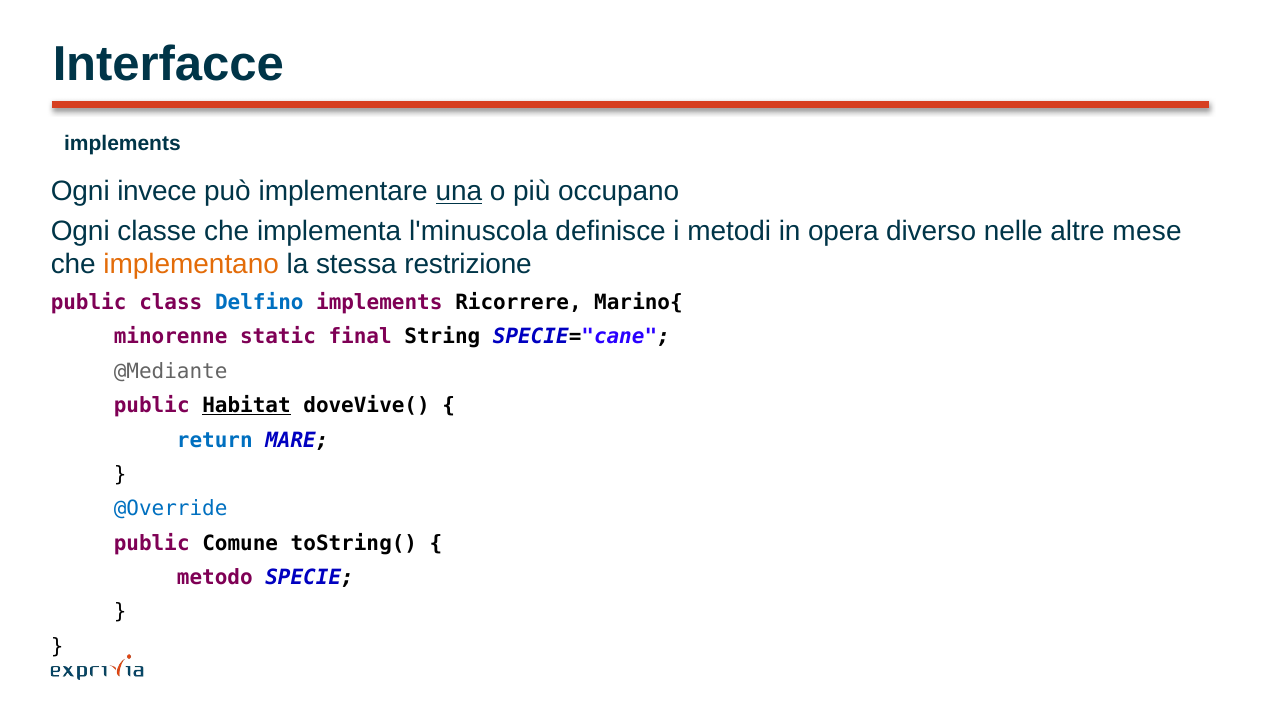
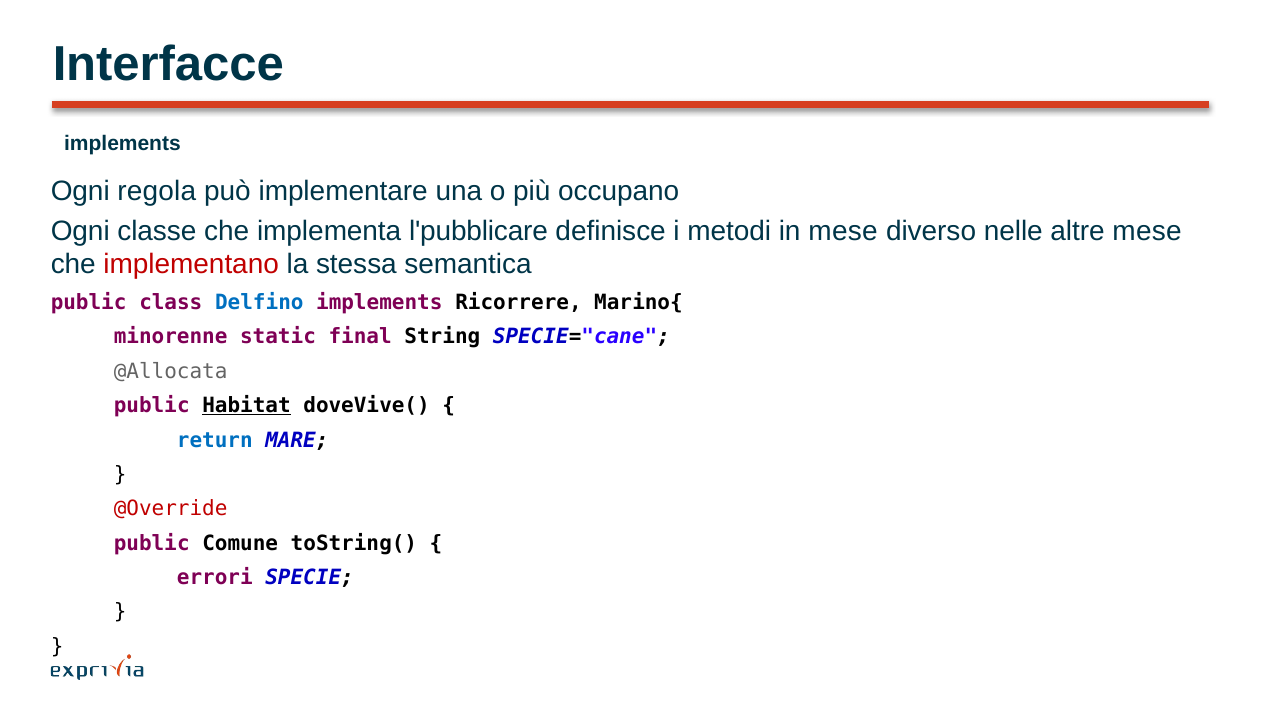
invece: invece -> regola (157, 191)
una underline: present -> none (459, 191)
l'minuscola: l'minuscola -> l'pubblicare (478, 231)
in opera: opera -> mese (843, 231)
implementano colour: orange -> red (191, 264)
restrizione: restrizione -> semantica (468, 264)
@Mediante: @Mediante -> @Allocata (171, 371)
@Override colour: blue -> red (171, 508)
metodo: metodo -> errori (215, 577)
